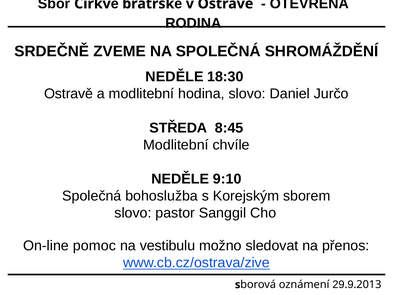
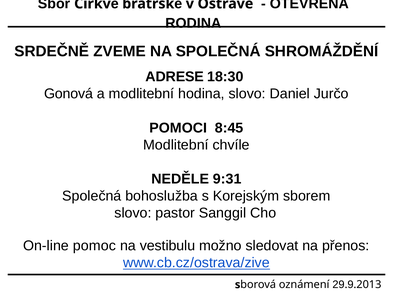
NEDĚLE: NEDĚLE -> ADRESE (175, 77)
Ostravě: Ostravě -> Gonová (69, 94)
STŘEDA: STŘEDA -> POMOCI (178, 128)
9:10: 9:10 -> 9:31 (227, 179)
